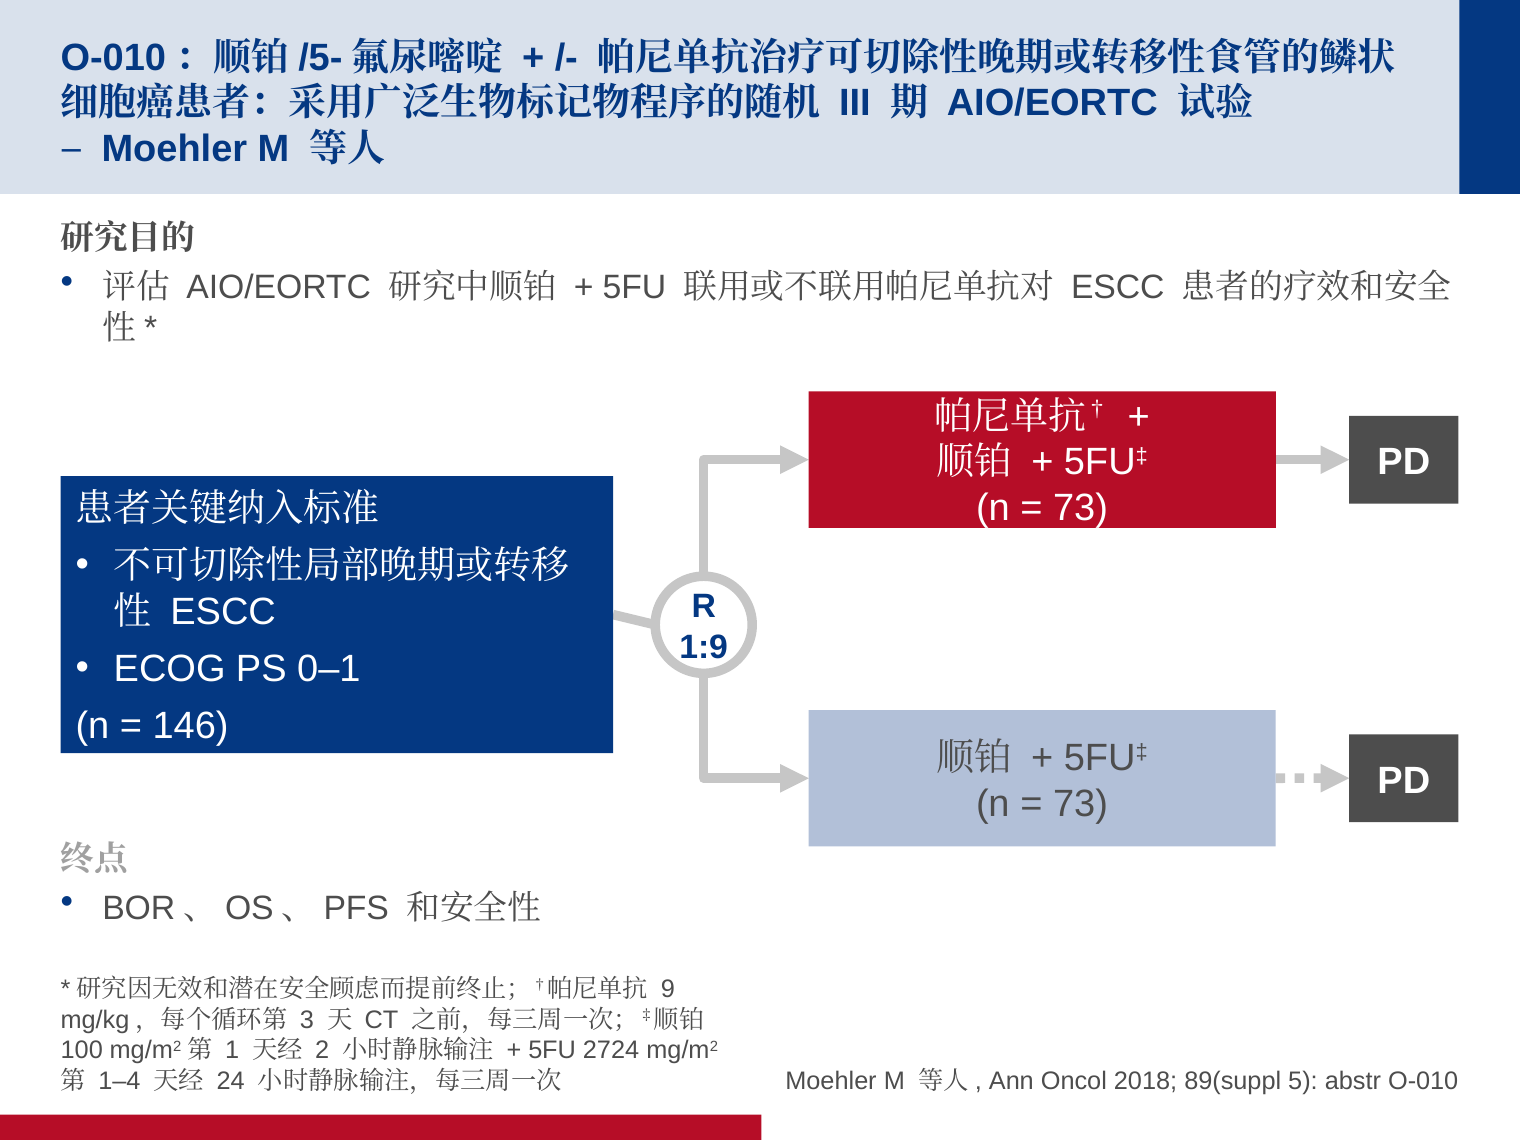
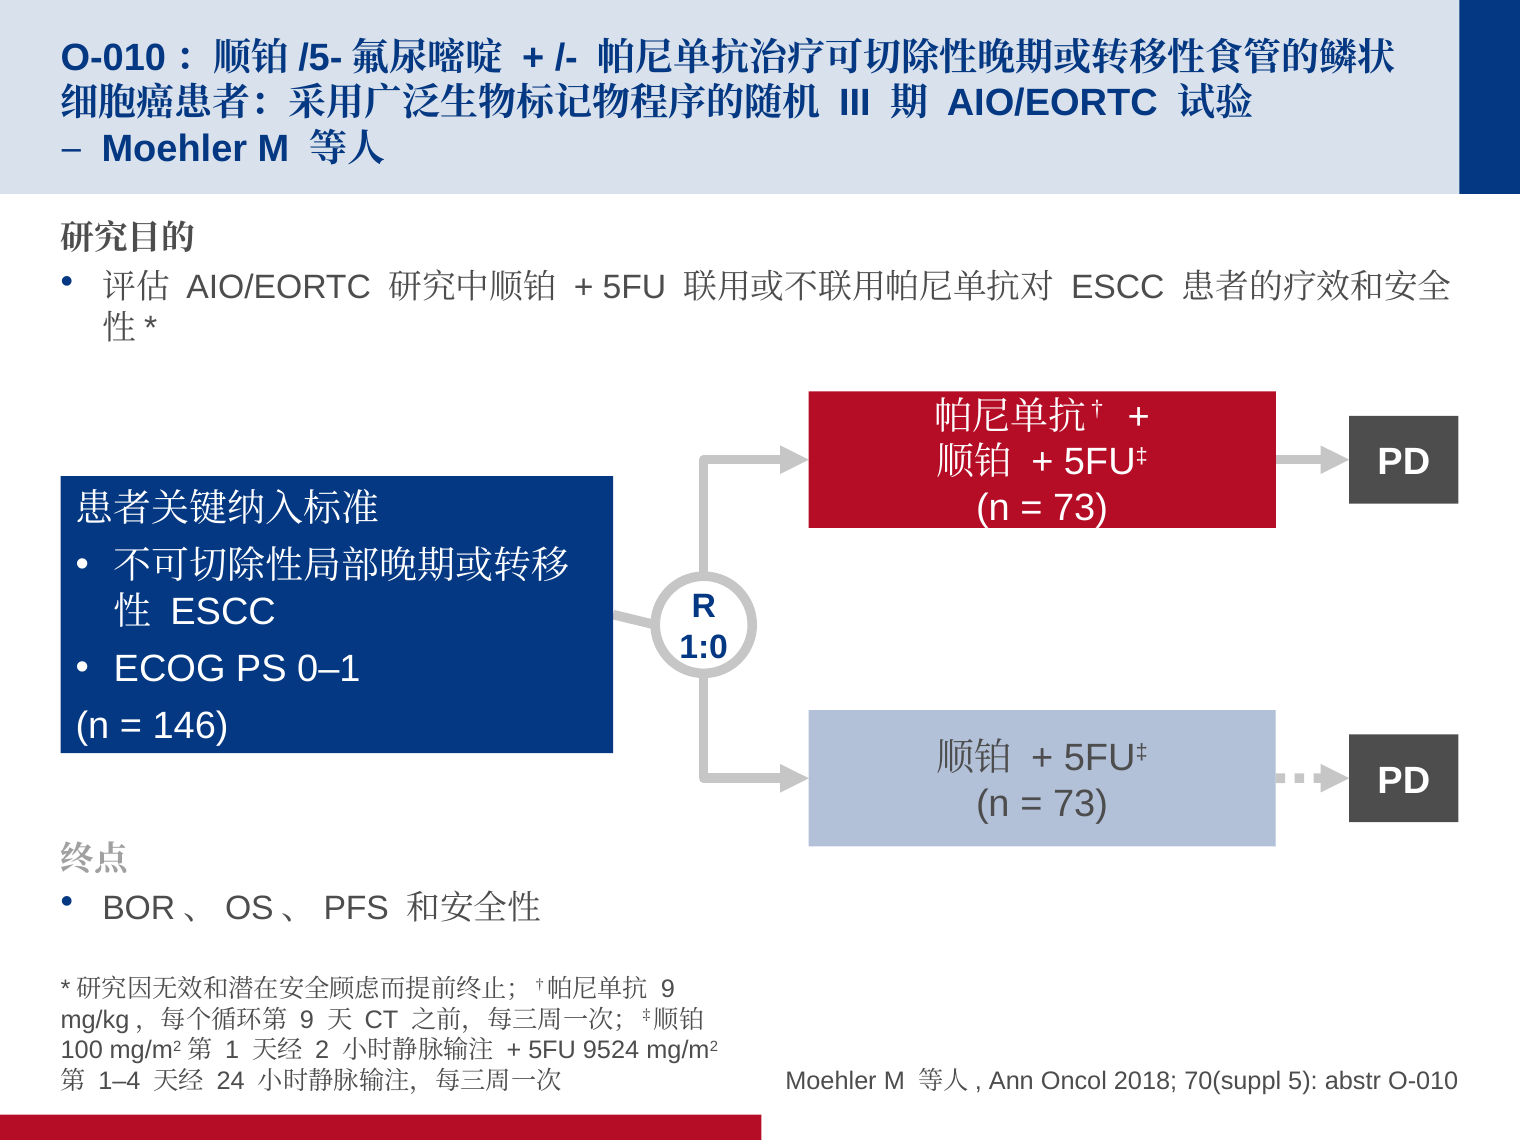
1:9: 1:9 -> 1:0 (704, 647)
3: 3 -> 9 (307, 1020)
2724: 2724 -> 9524 (611, 1050)
89(suppl: 89(suppl -> 70(suppl (1233, 1081)
